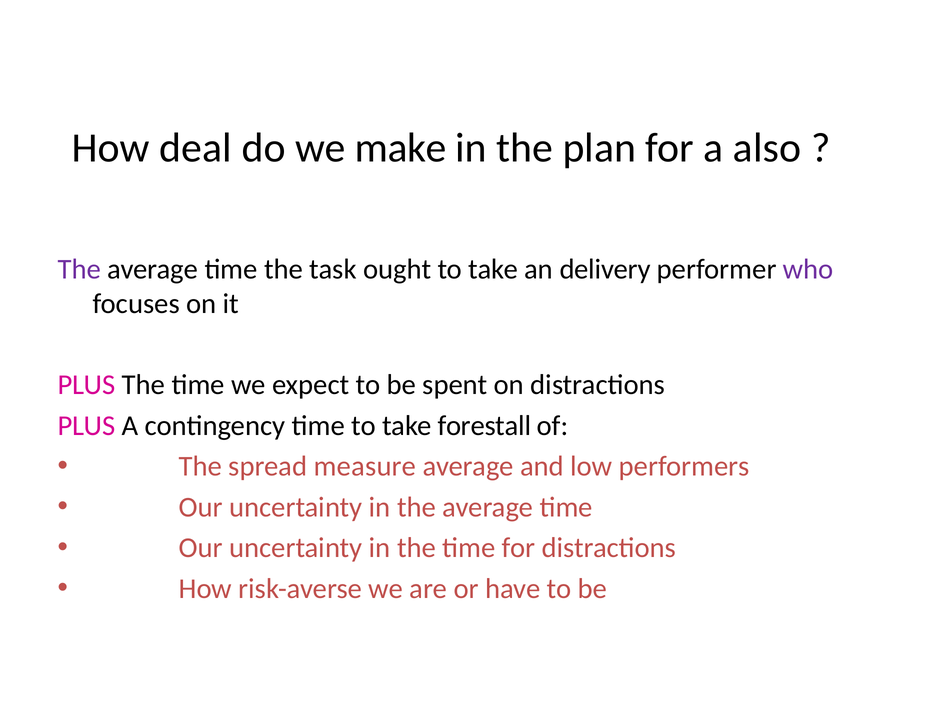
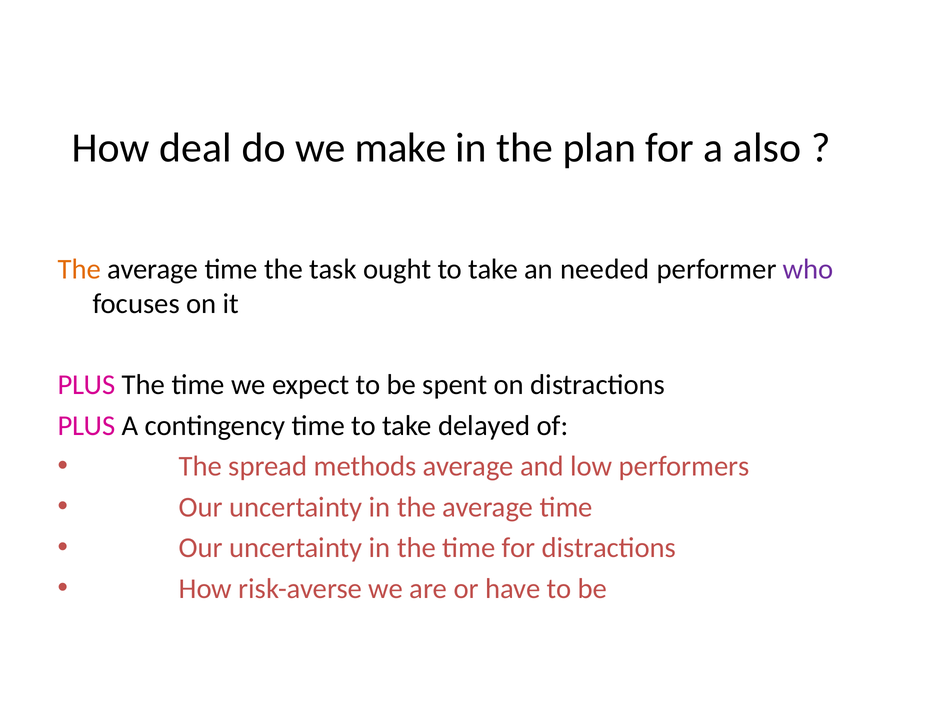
The colour: purple -> orange (79, 269)
delivery: delivery -> needed (605, 269)
forestall: forestall -> delayed (484, 426)
measure: measure -> methods (365, 466)
